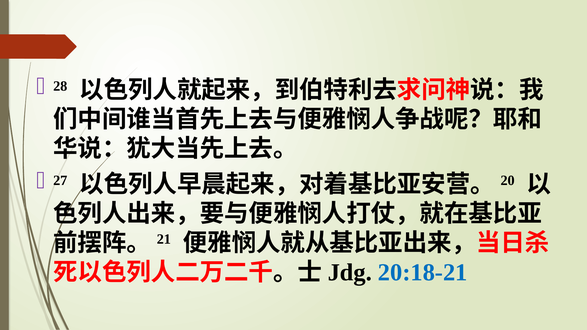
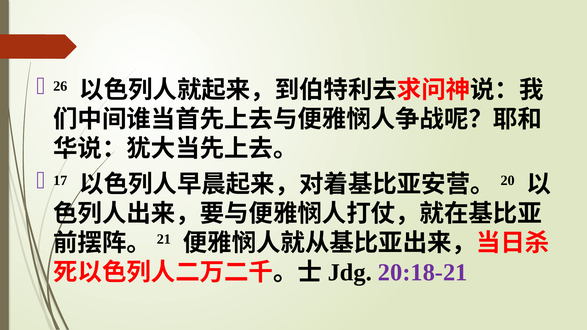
28: 28 -> 26 (60, 86)
27: 27 -> 17 (60, 180)
20:18-21 colour: blue -> purple (423, 272)
